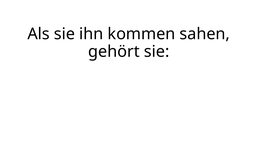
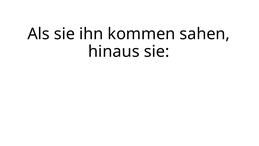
gehört: gehört -> hinaus (114, 51)
